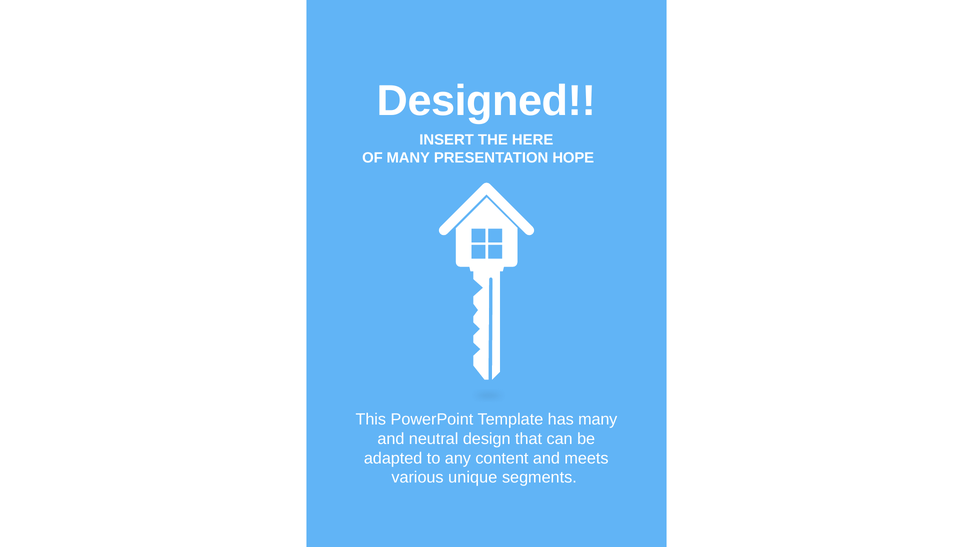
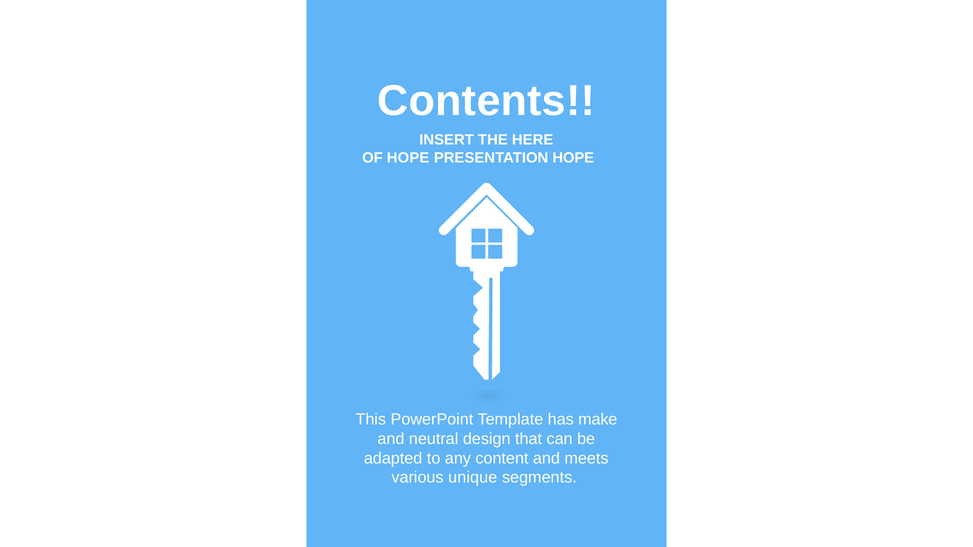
Designed: Designed -> Contents (486, 101)
OF MANY: MANY -> HOPE (408, 158)
has many: many -> make (598, 420)
